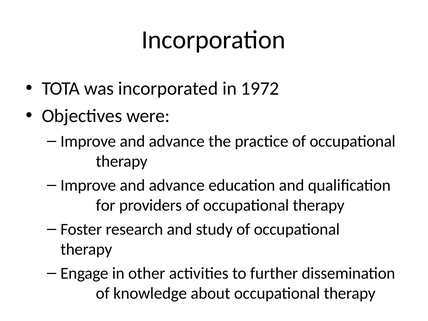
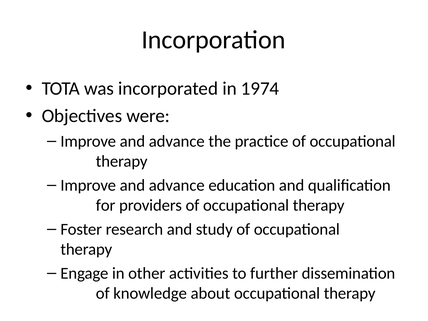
1972: 1972 -> 1974 (260, 89)
